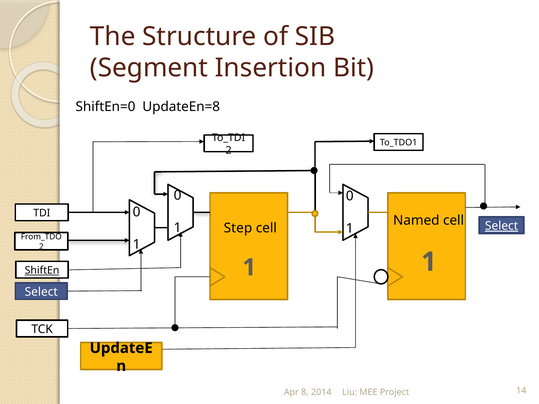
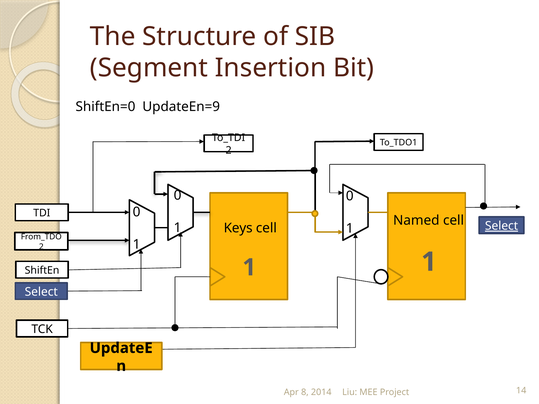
UpdateEn=8: UpdateEn=8 -> UpdateEn=9 (181, 107)
Step: Step -> Keys (238, 228)
ShiftEn underline: present -> none (42, 271)
